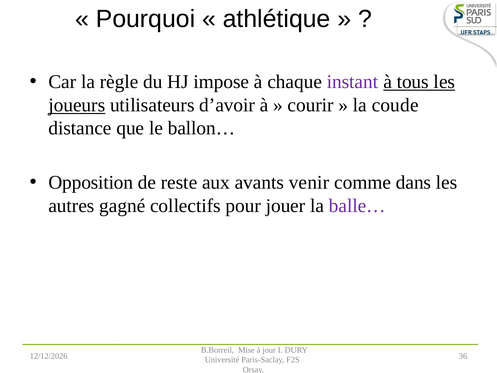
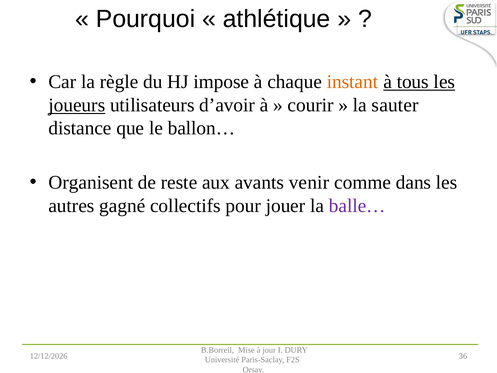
instant colour: purple -> orange (352, 82)
coude: coude -> sauter (395, 105)
Opposition: Opposition -> Organisent (91, 182)
